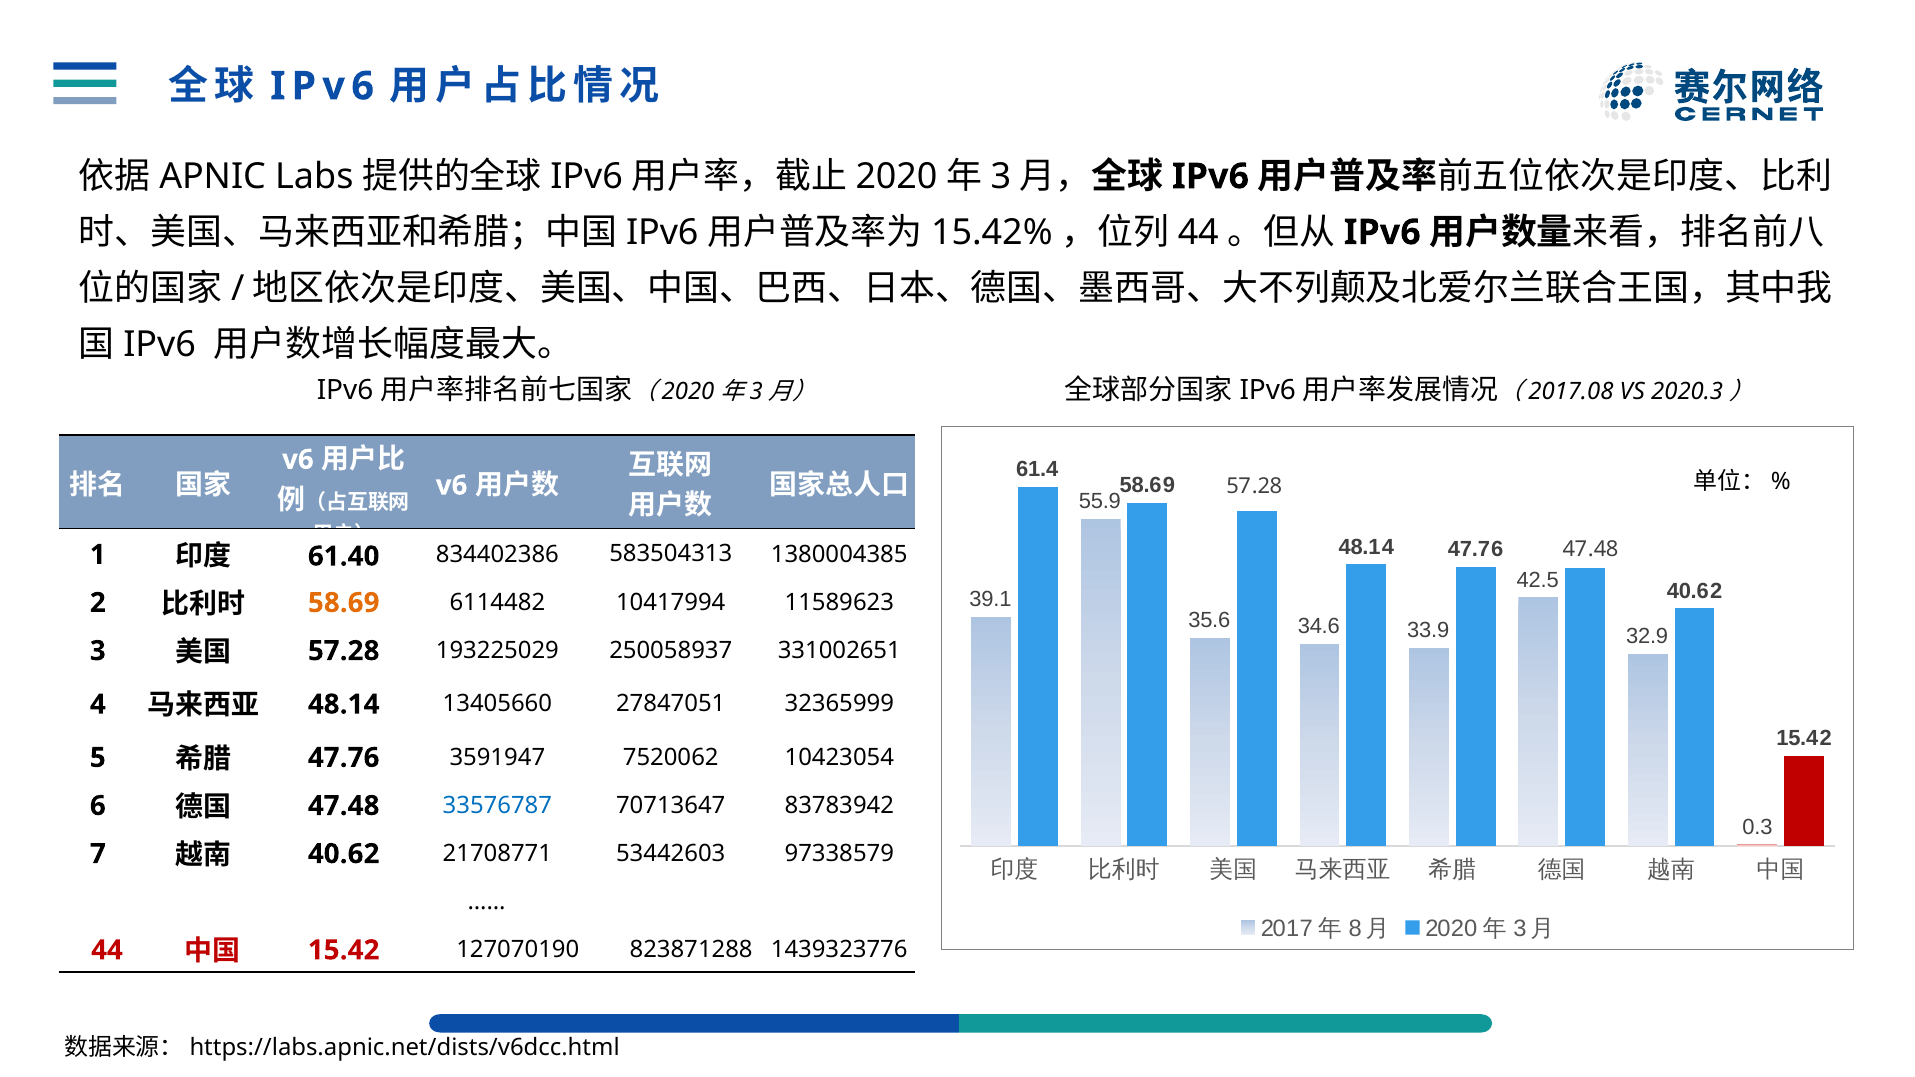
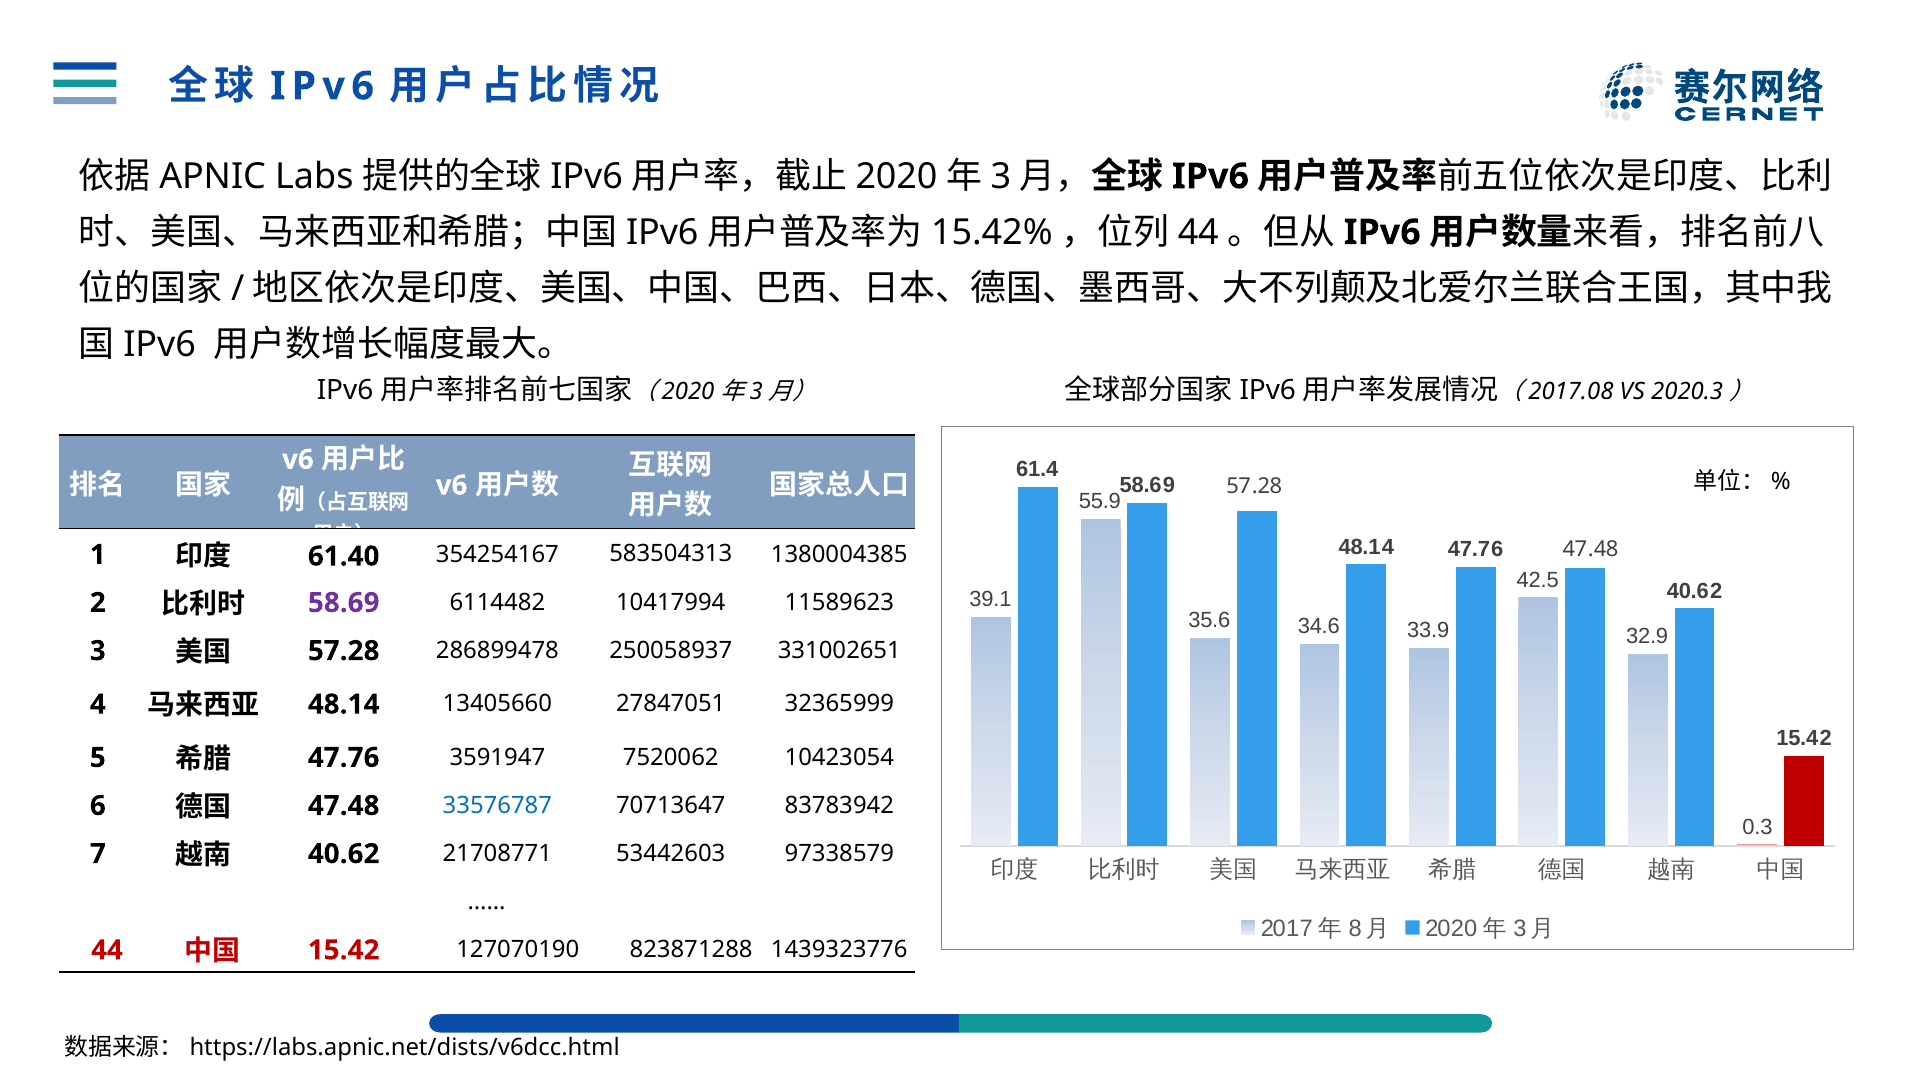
834402386: 834402386 -> 354254167 (497, 555)
58.69 colour: orange -> purple (344, 603)
193225029: 193225029 -> 286899478 (497, 650)
